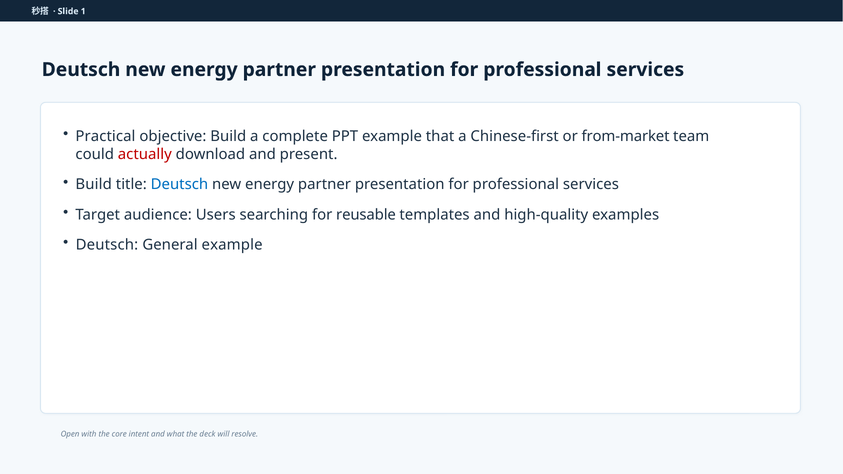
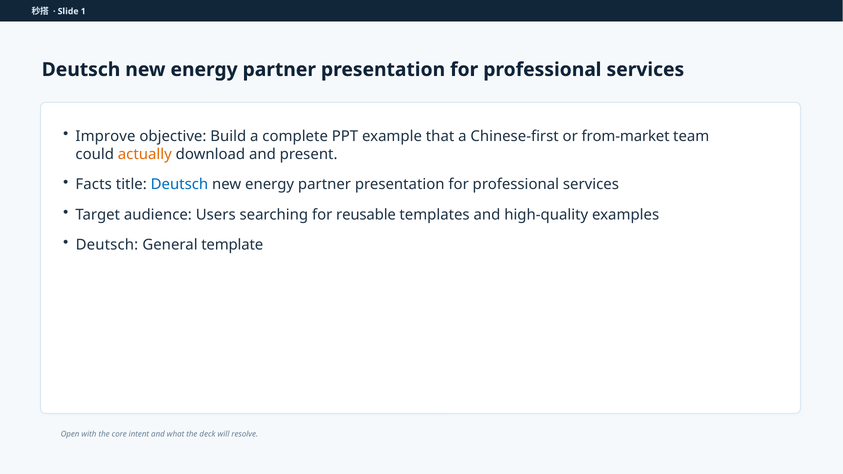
Practical: Practical -> Improve (105, 136)
actually colour: red -> orange (145, 154)
Build: Build -> Facts (94, 185)
General example: example -> template (232, 245)
